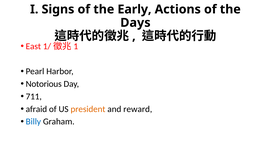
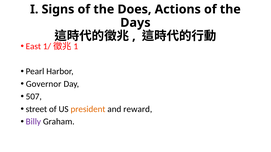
Early: Early -> Does (134, 9)
Notorious: Notorious -> Governor (44, 84)
711: 711 -> 507 (34, 97)
afraid: afraid -> street (36, 109)
Billy colour: blue -> purple (33, 122)
